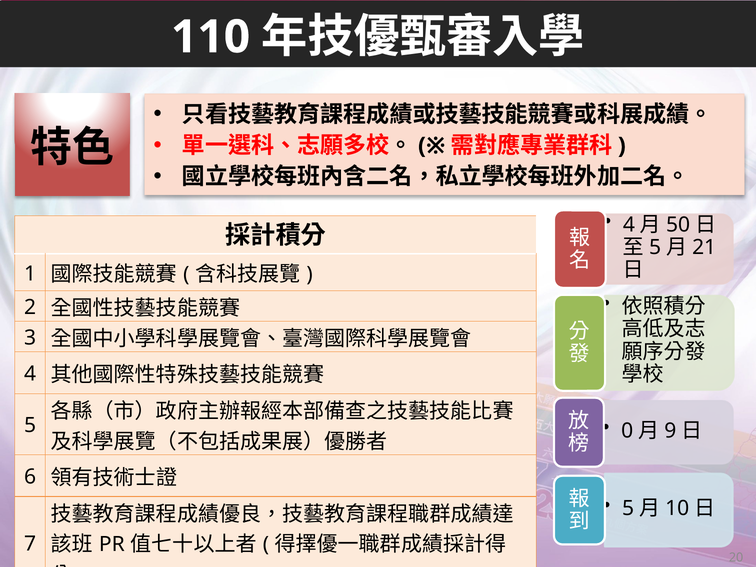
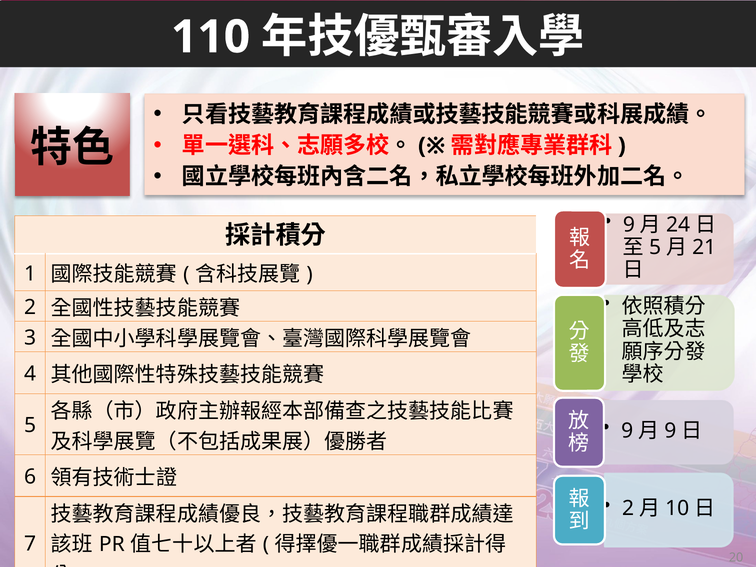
4: 4 -> 9 (629, 225)
50: 50 -> 24 (678, 225)
0: 0 -> 9 (627, 431)
5: 5 -> 2 (628, 508)
